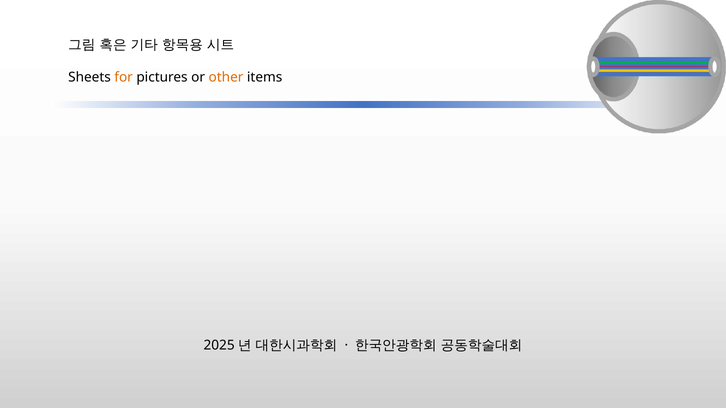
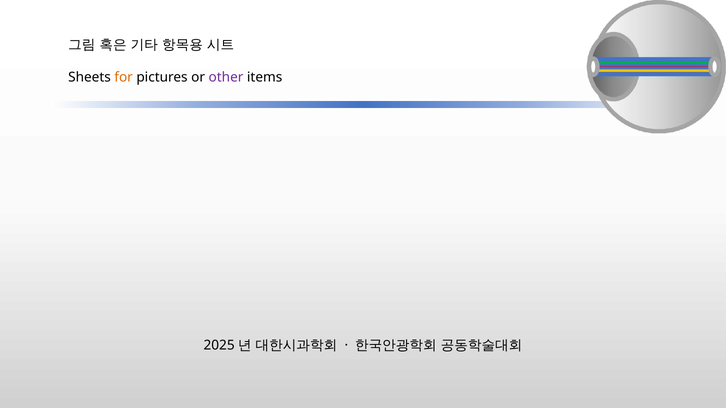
other colour: orange -> purple (226, 77)
